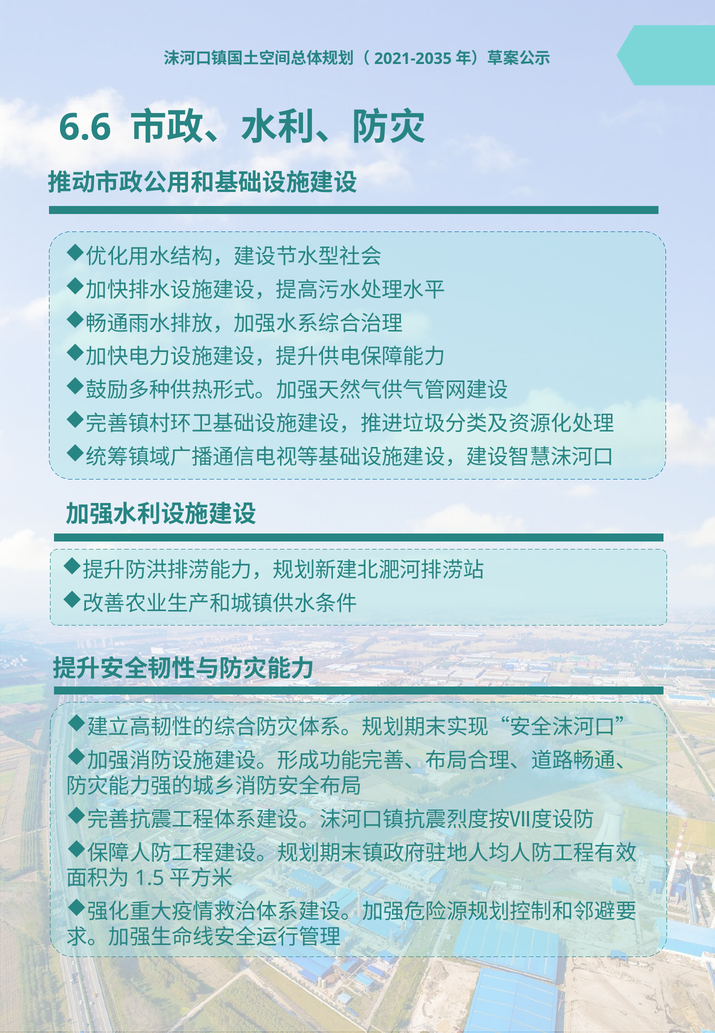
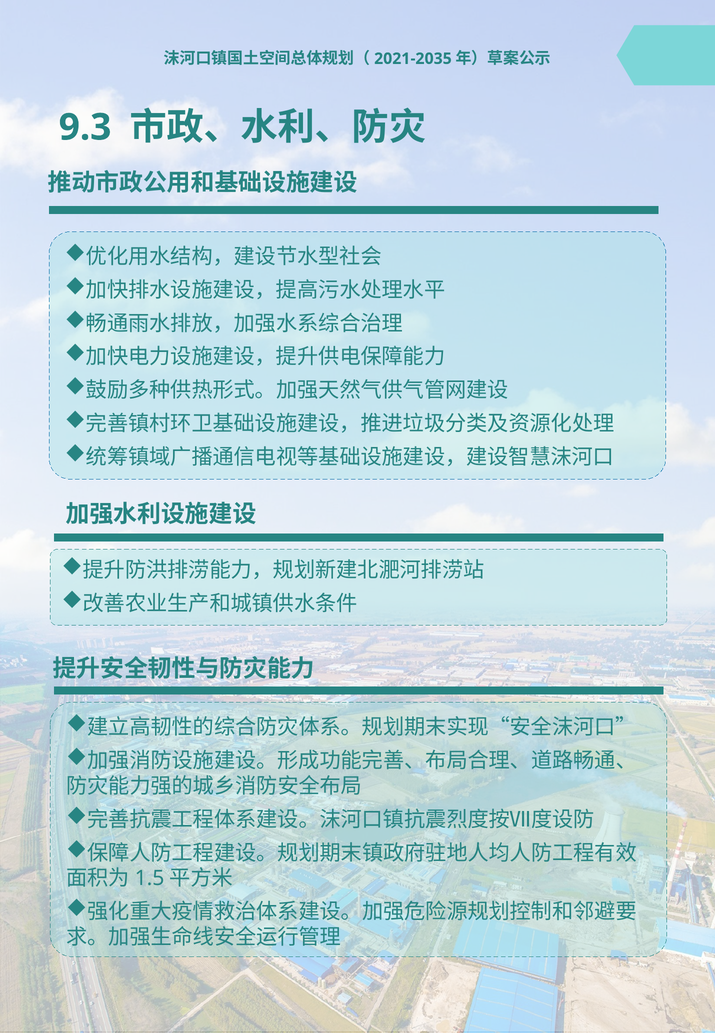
6.6: 6.6 -> 9.3 (85, 127)
